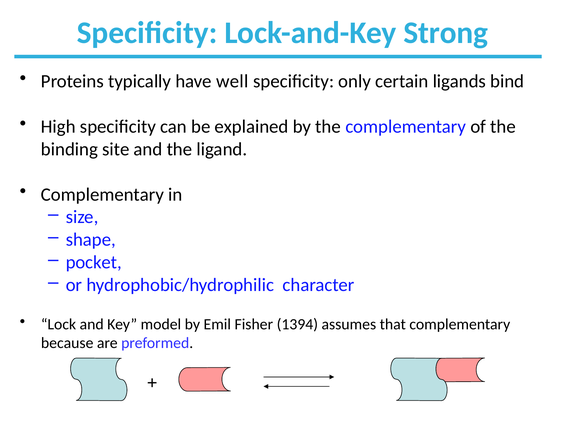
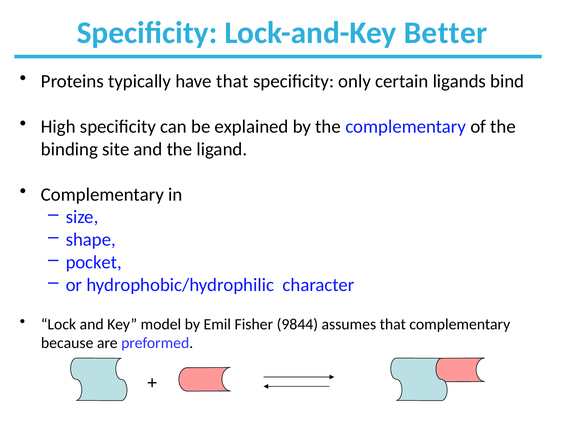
Strong: Strong -> Better (446, 33)
have well: well -> that (232, 81)
1394: 1394 -> 9844 (297, 324)
